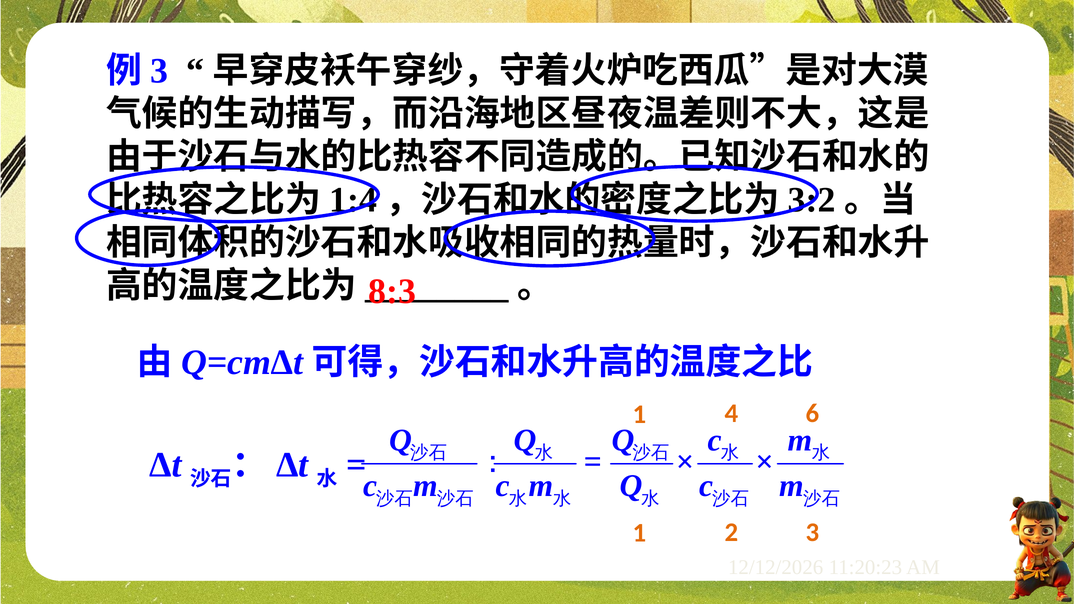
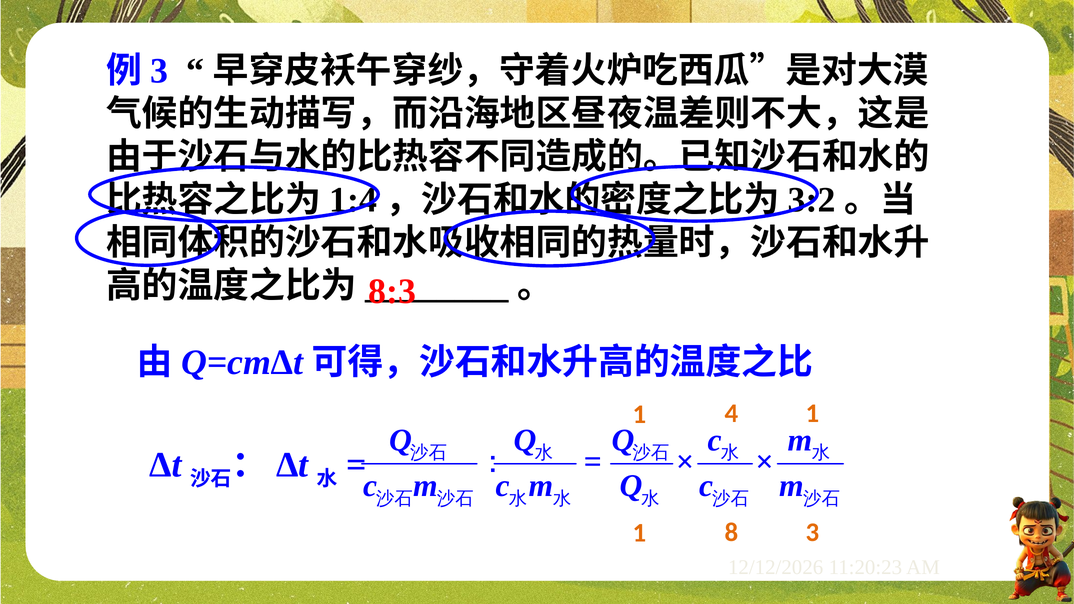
4 6: 6 -> 1 (812, 413)
2: 2 -> 8 (731, 533)
